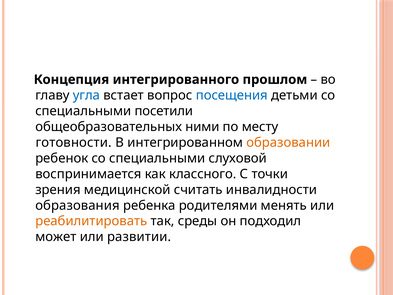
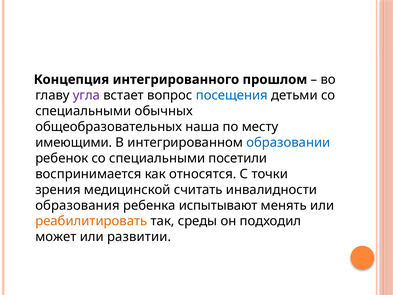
угла colour: blue -> purple (86, 95)
посетили: посетили -> обычных (164, 111)
ними: ними -> наша (202, 127)
готовности: готовности -> имеющими (74, 142)
образовании colour: orange -> blue (288, 142)
слуховой: слуховой -> посетили (238, 158)
классного: классного -> относятся (203, 174)
родителями: родителями -> испытывают (218, 205)
